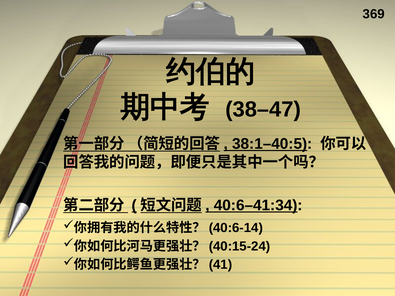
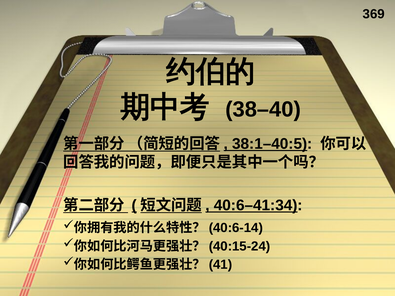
38–47: 38–47 -> 38–40 (263, 110)
